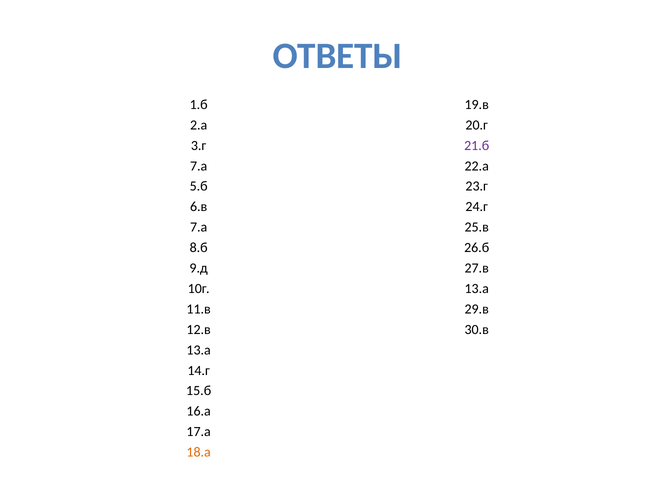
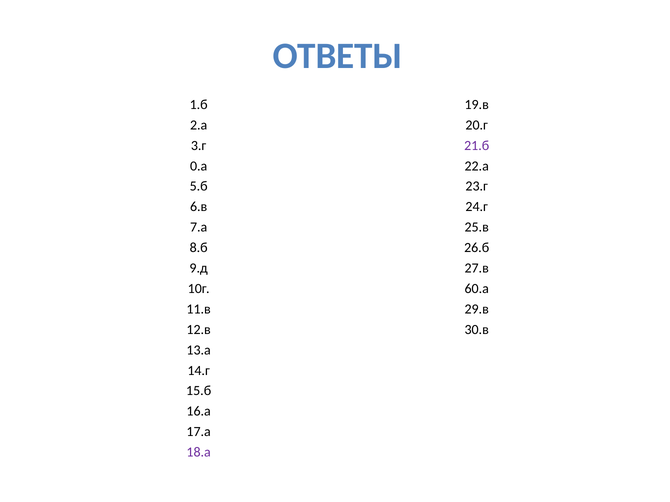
7.а: 7.а -> 0.а (199, 166)
13.а: 13.а -> 60.а (477, 289)
18.а colour: orange -> purple (199, 453)
